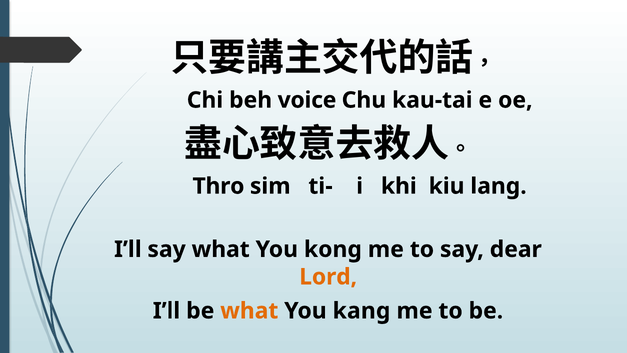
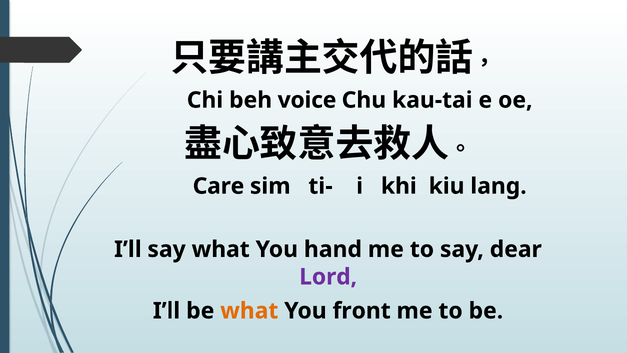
Thro: Thro -> Care (218, 186)
kong: kong -> hand (333, 249)
Lord colour: orange -> purple (328, 277)
kang: kang -> front (362, 311)
